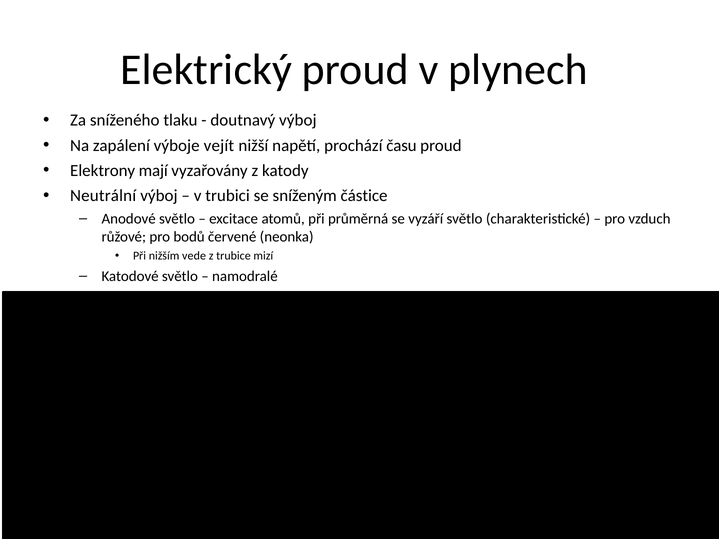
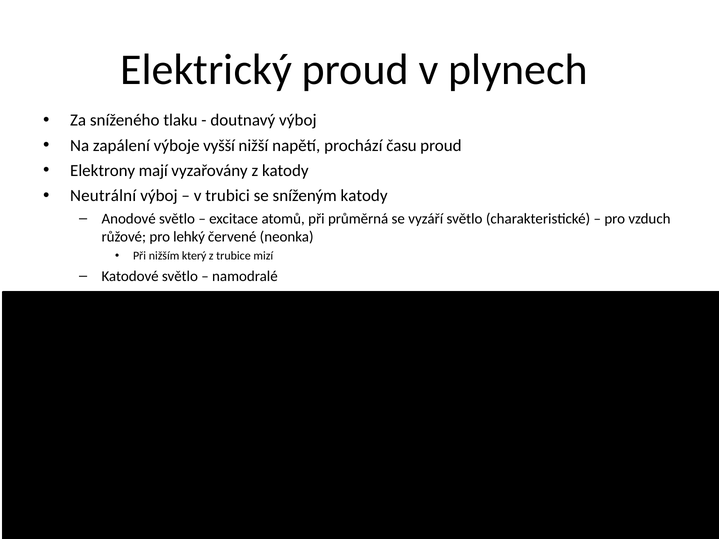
vejít: vejít -> vyšší (219, 146)
sníženým částice: částice -> katody (364, 196)
bodů: bodů -> lehký (189, 237)
vede: vede -> který (194, 256)
